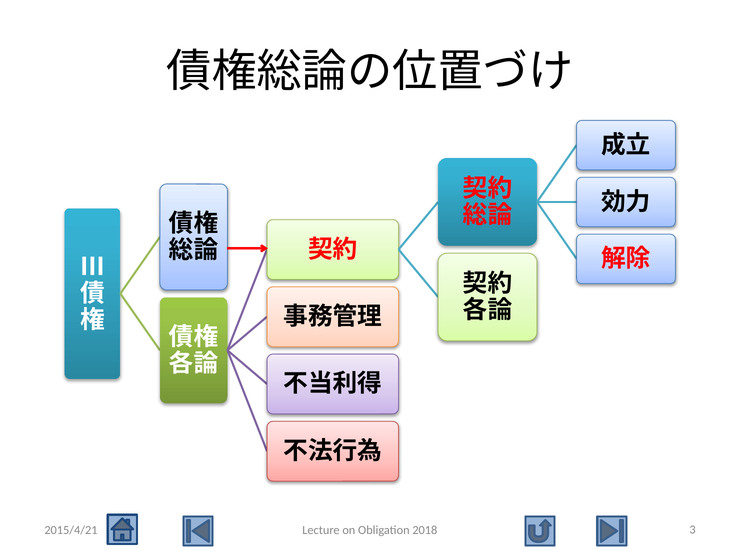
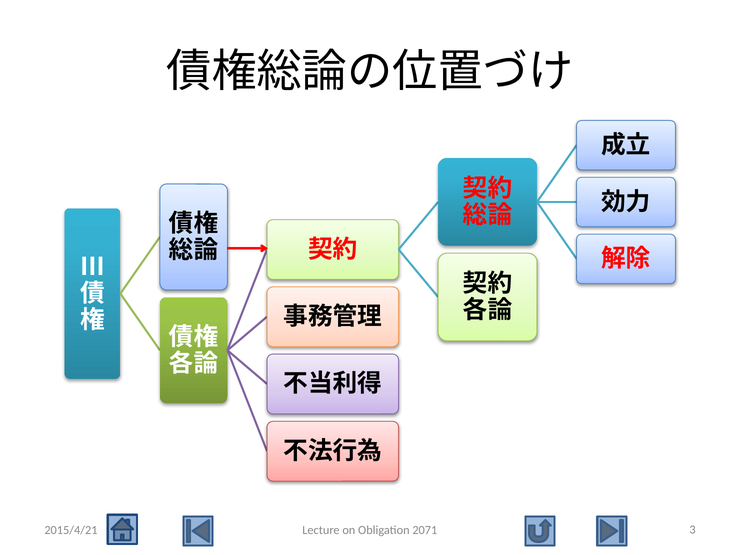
2018: 2018 -> 2071 (425, 530)
